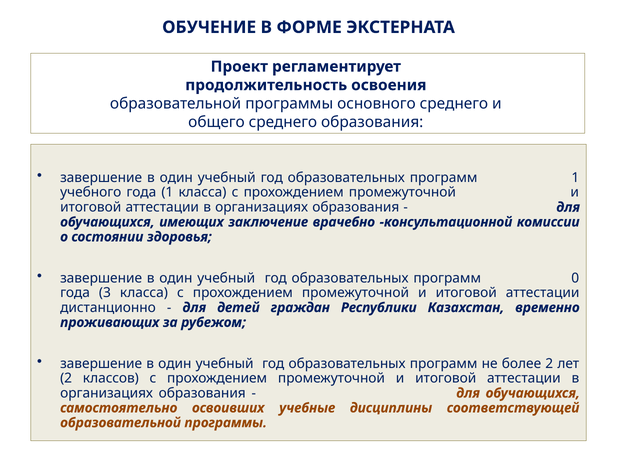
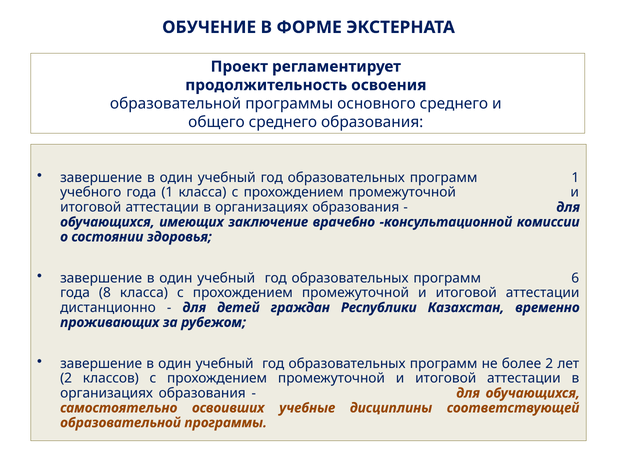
0: 0 -> 6 (575, 278)
3: 3 -> 8 (105, 293)
